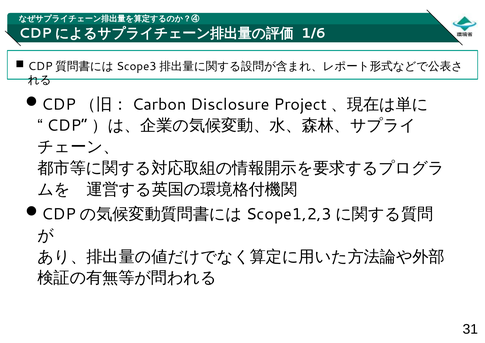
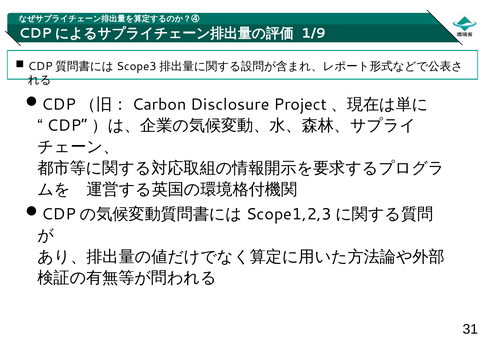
1/6: 1/6 -> 1/9 (313, 33)
